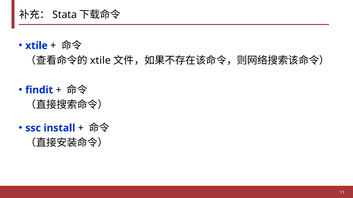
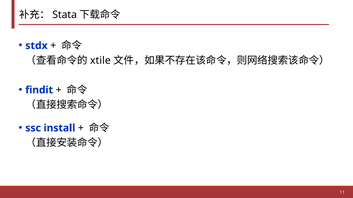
xtile: xtile -> stdx (36, 46)
